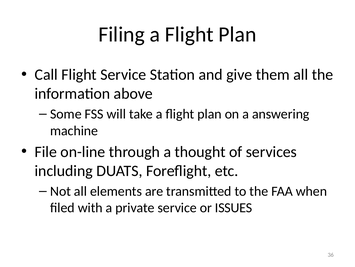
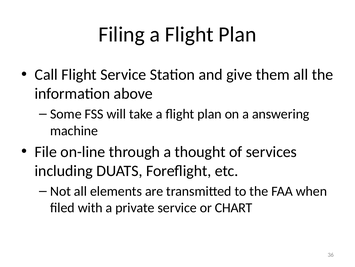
ISSUES: ISSUES -> CHART (234, 207)
